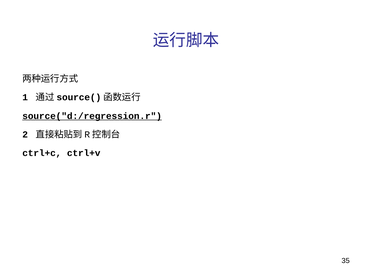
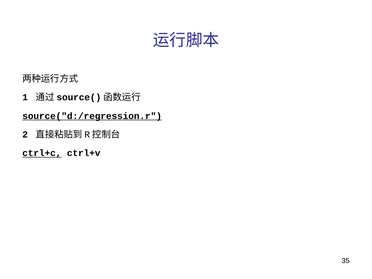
ctrl+c underline: none -> present (42, 153)
